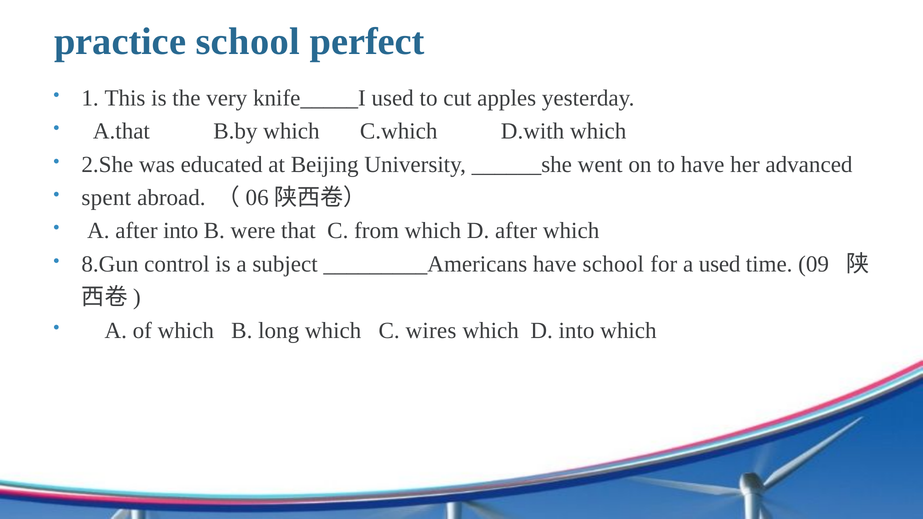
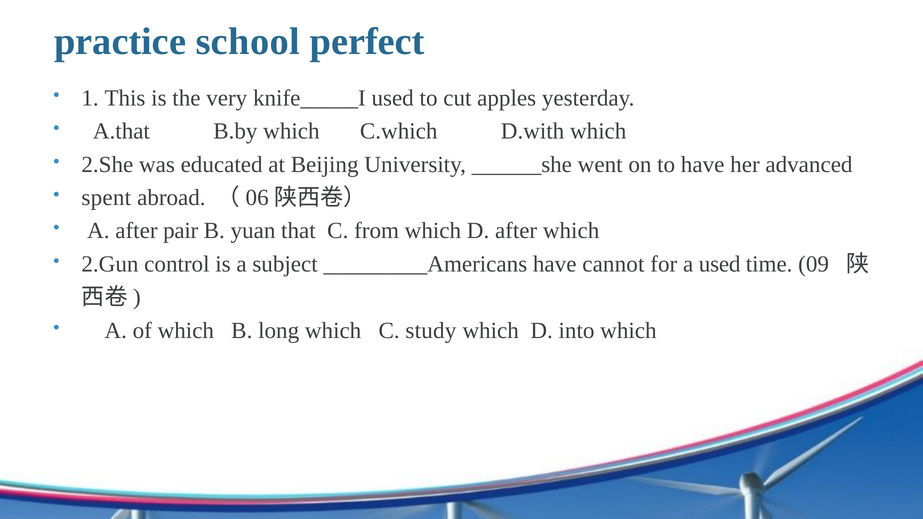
after into: into -> pair (181, 231)
were: were -> yuan (253, 231)
8.Gun: 8.Gun -> 2.Gun (110, 264)
have school: school -> cannot (613, 264)
wires: wires -> study (431, 331)
